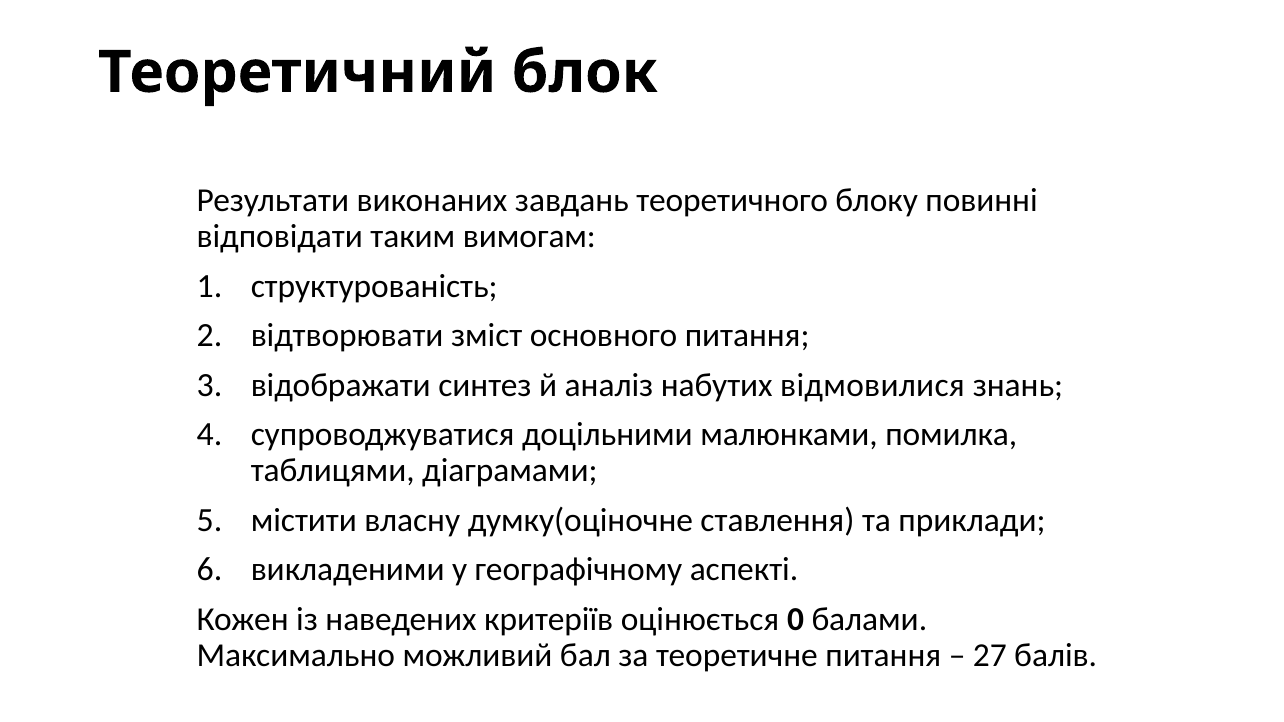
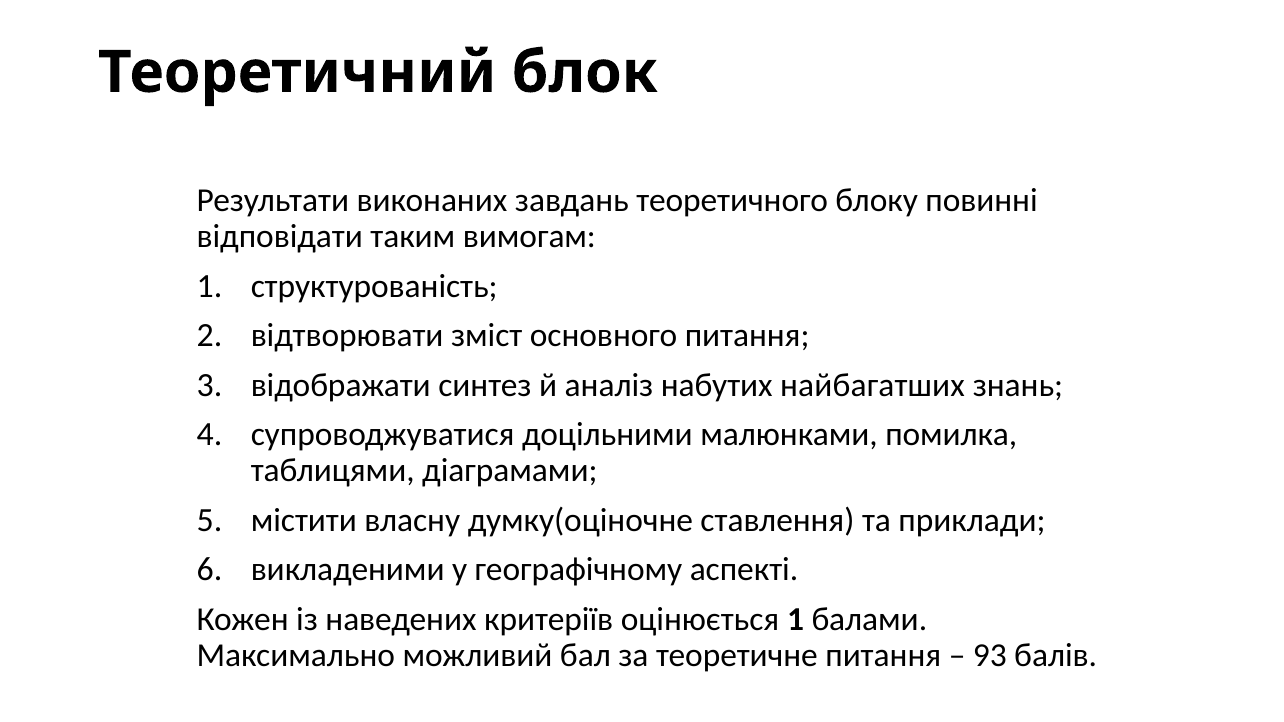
відмовилися: відмовилися -> найбагатших (873, 385)
оцінюється 0: 0 -> 1 (796, 619)
27: 27 -> 93 (990, 655)
